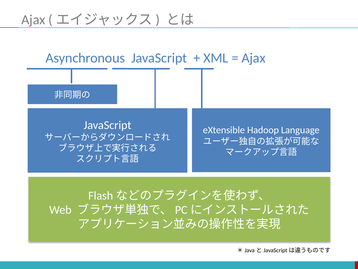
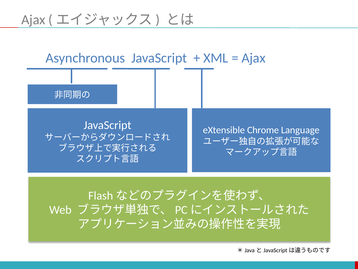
Hadoop: Hadoop -> Chrome (263, 130)
